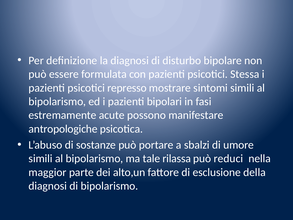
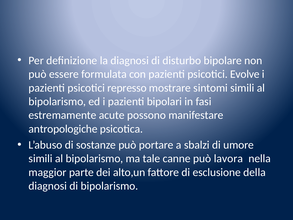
Stessa: Stessa -> Evolve (245, 74)
rilassa: rilassa -> canne (177, 158)
reduci: reduci -> lavora (228, 158)
